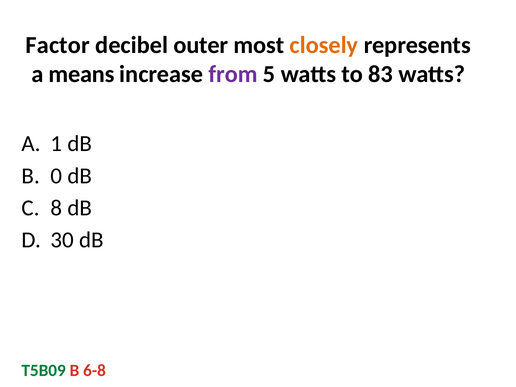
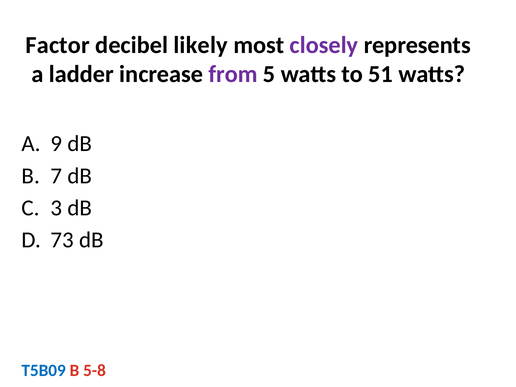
outer: outer -> likely (201, 45)
closely colour: orange -> purple (324, 45)
means: means -> ladder (81, 74)
83: 83 -> 51 (381, 74)
1: 1 -> 9 (56, 144)
0: 0 -> 7 (56, 176)
8: 8 -> 3 (56, 208)
30: 30 -> 73 (62, 240)
T5B09 colour: green -> blue (44, 371)
6-8: 6-8 -> 5-8 (94, 371)
